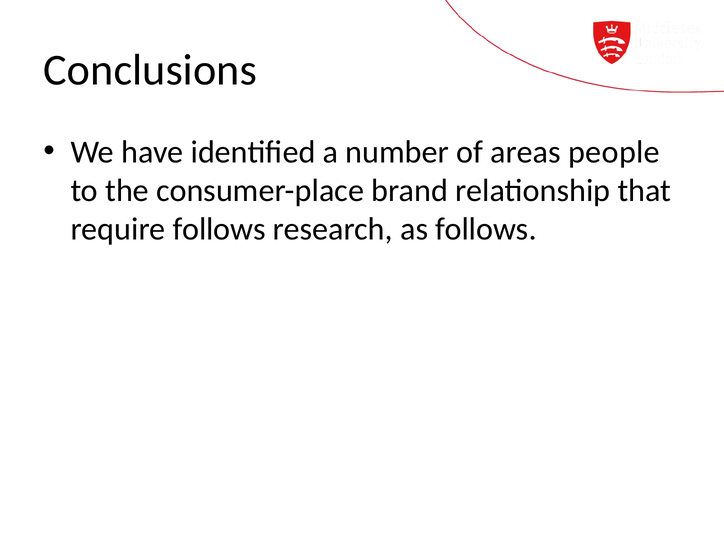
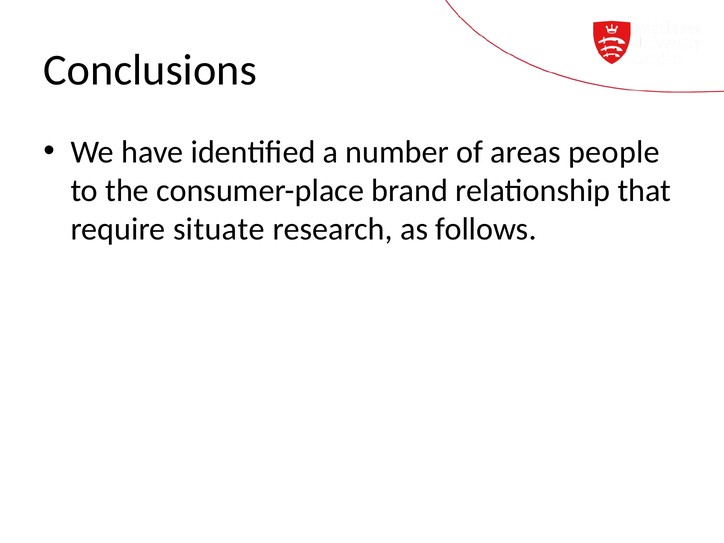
require follows: follows -> situate (219, 229)
